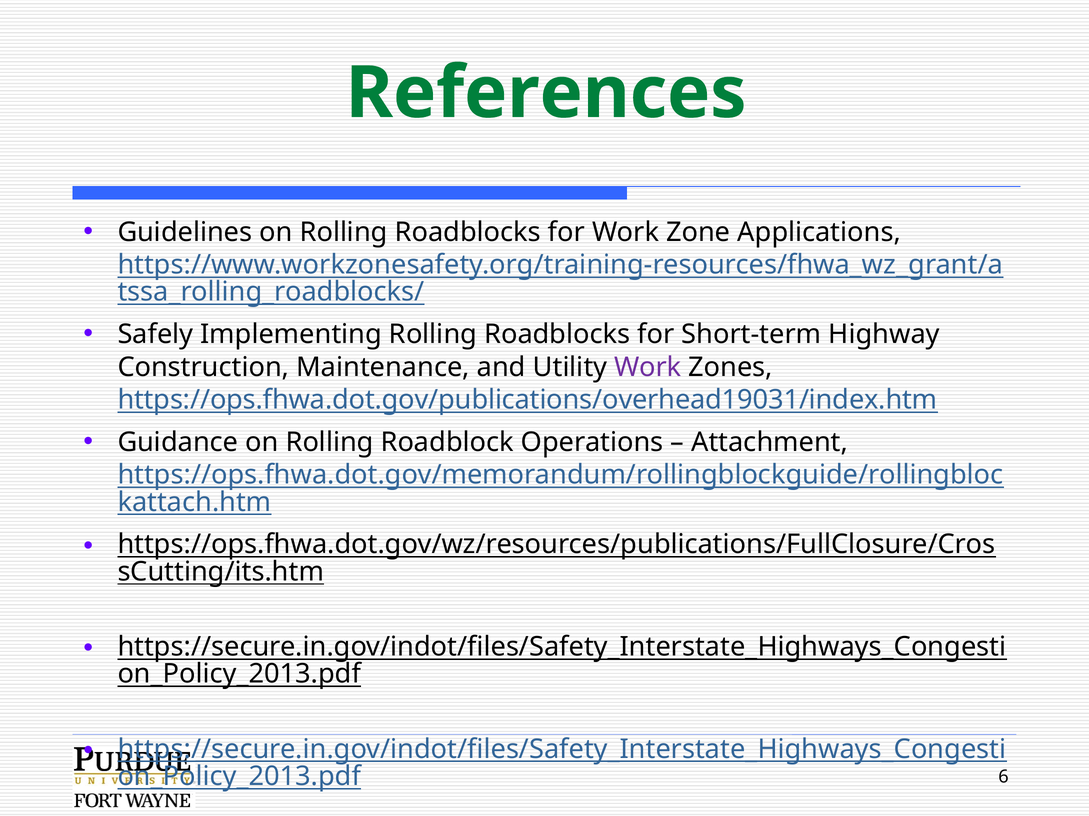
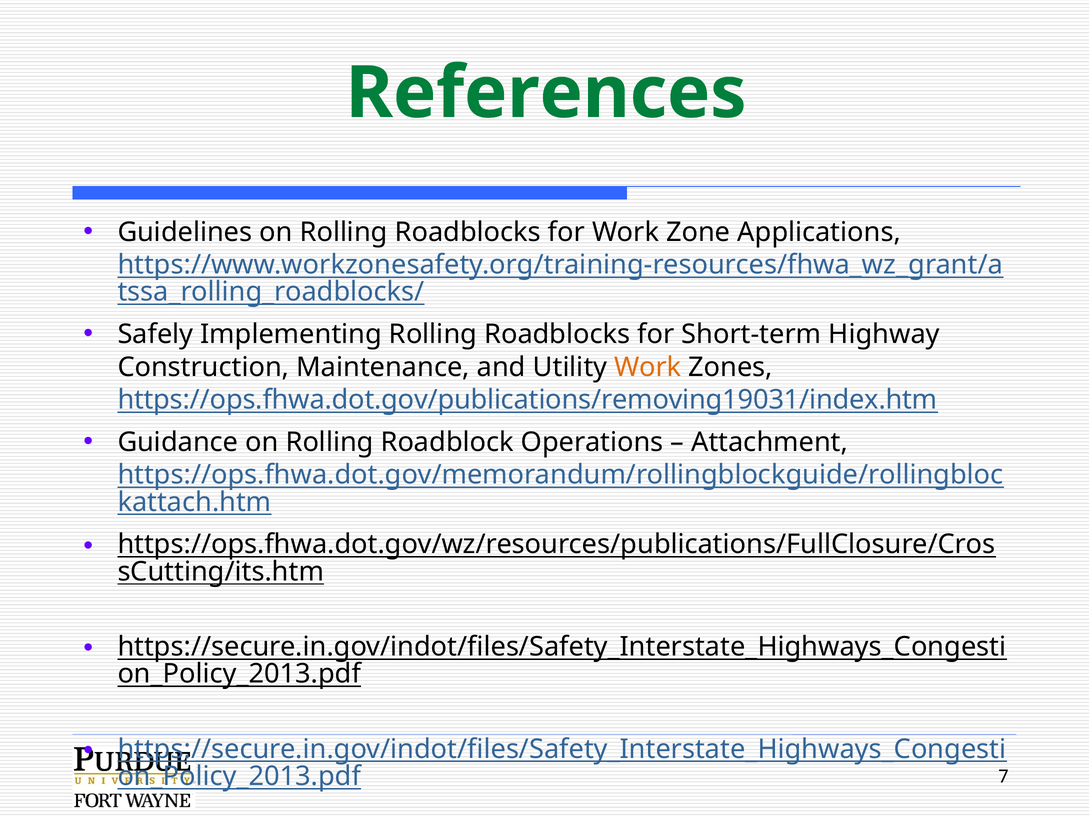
Work colour: purple -> orange (648, 367)
https://ops.fhwa.dot.gov/publications/overhead19031/index.htm: https://ops.fhwa.dot.gov/publications/overhead19031/index.htm -> https://ops.fhwa.dot.gov/publications/removing19031/index.htm (527, 400)
6: 6 -> 7 (1004, 777)
